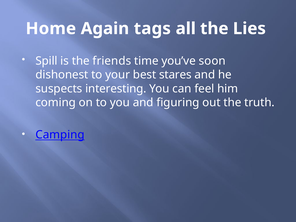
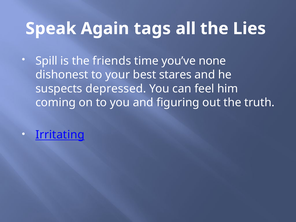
Home: Home -> Speak (51, 29)
soon: soon -> none (212, 61)
interesting: interesting -> depressed (116, 89)
Camping: Camping -> Irritating (60, 135)
